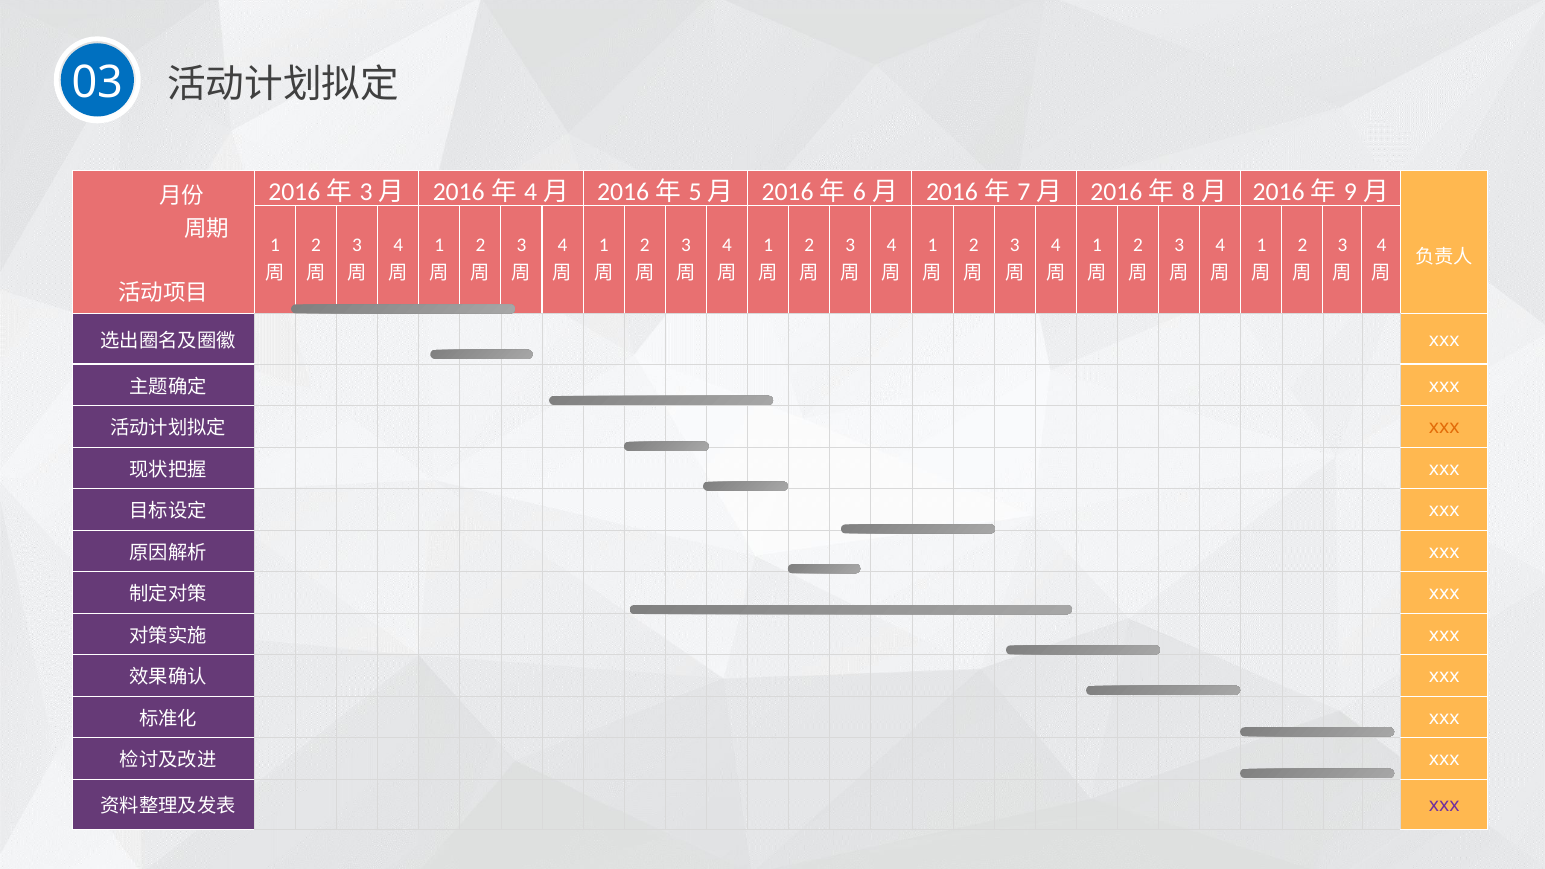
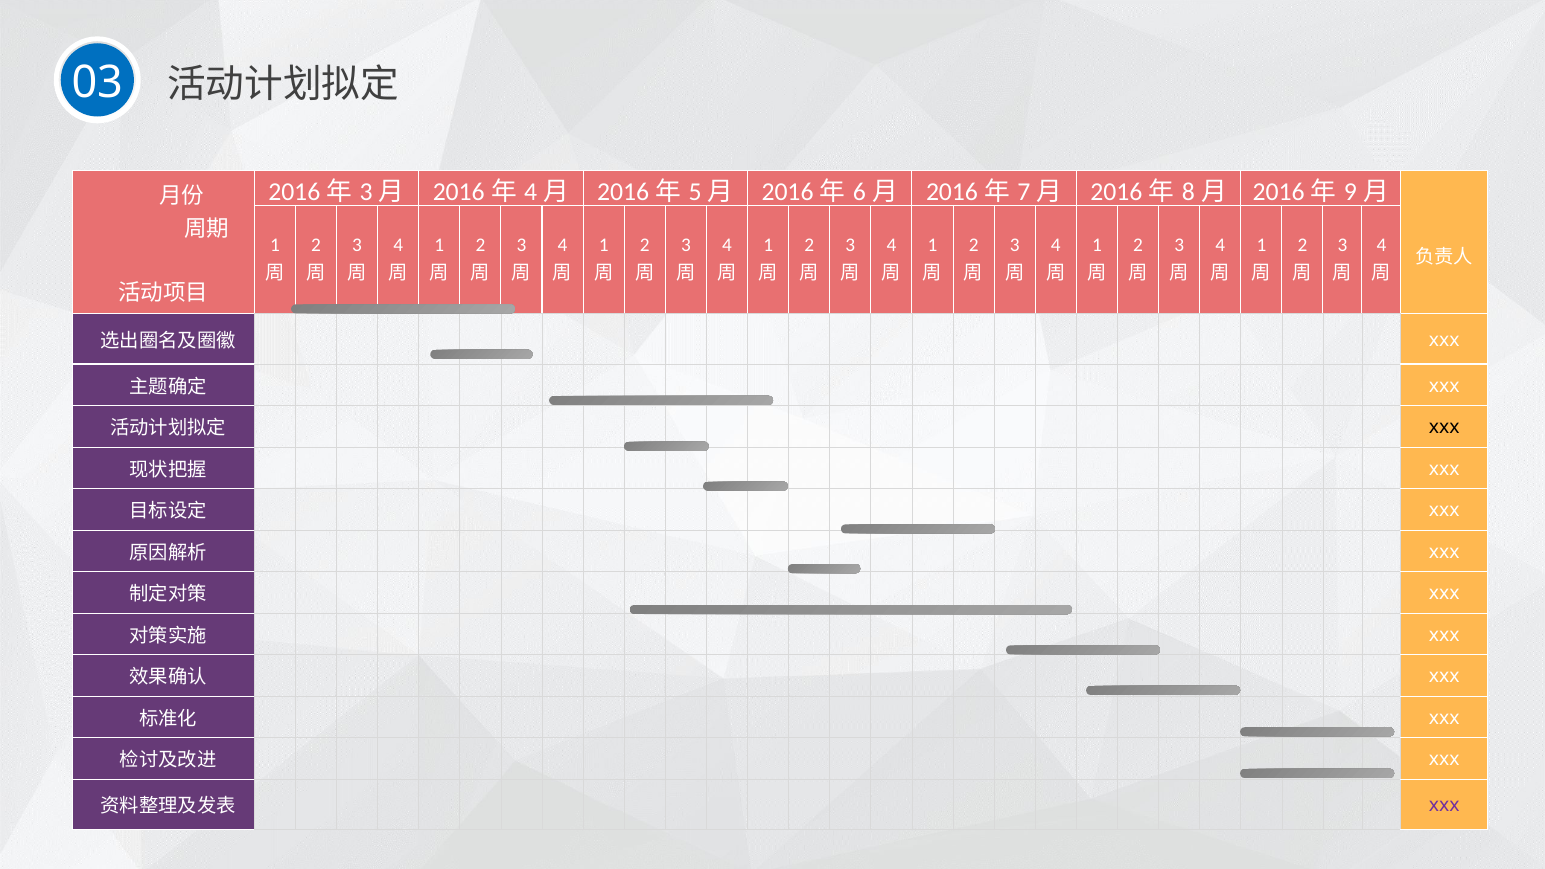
xxx colour: orange -> black (1444, 427)
